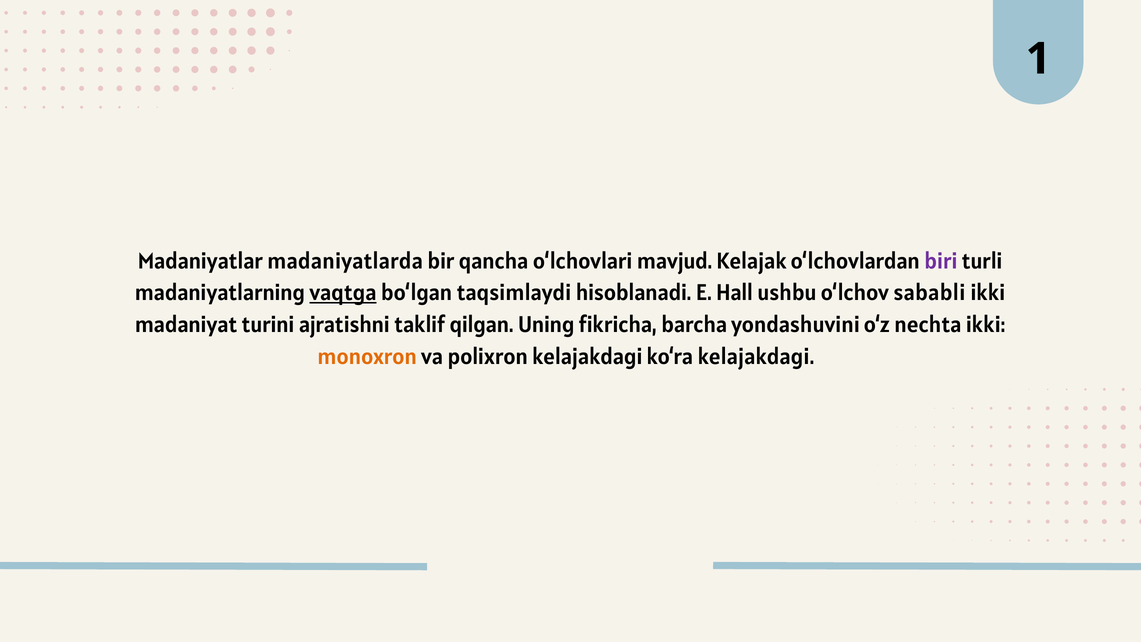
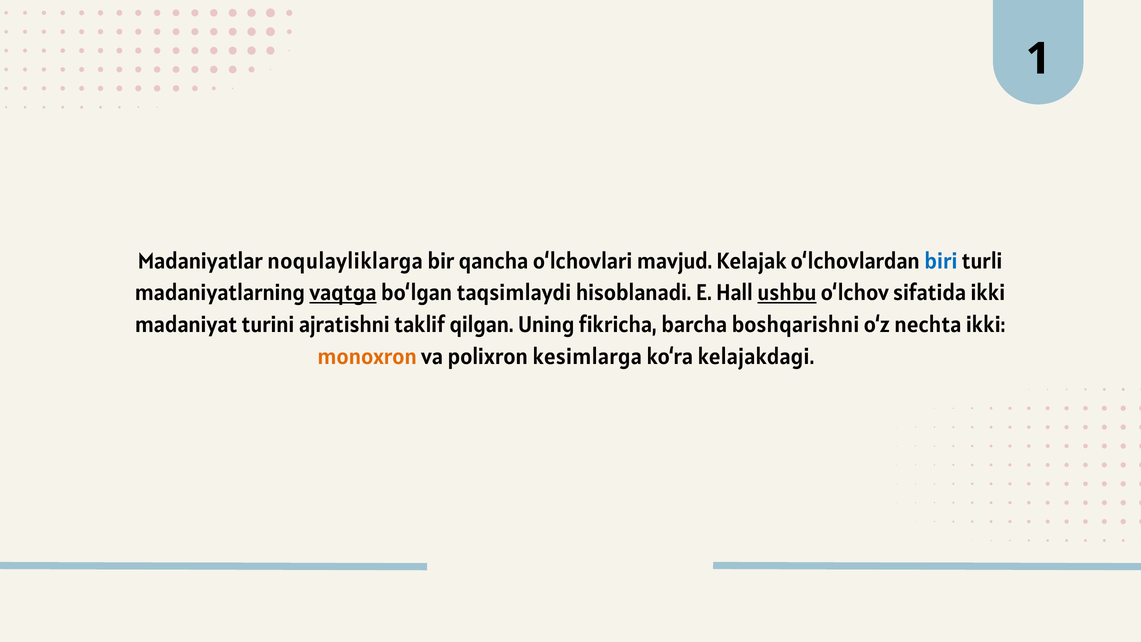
madaniyatlarda: madaniyatlarda -> noqulayliklarga (345, 261)
biri colour: purple -> blue (941, 261)
ushbu underline: none -> present (787, 293)
sababli: sababli -> sifatida (930, 293)
yondashuvini: yondashuvini -> boshqarishni (796, 325)
polixron kelajakdagi: kelajakdagi -> kesimlarga (587, 357)
